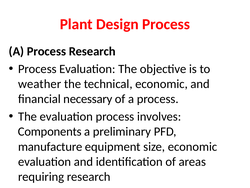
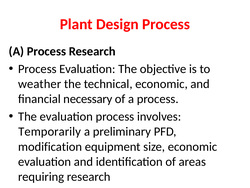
Components: Components -> Temporarily (50, 131)
manufacture: manufacture -> modification (50, 146)
